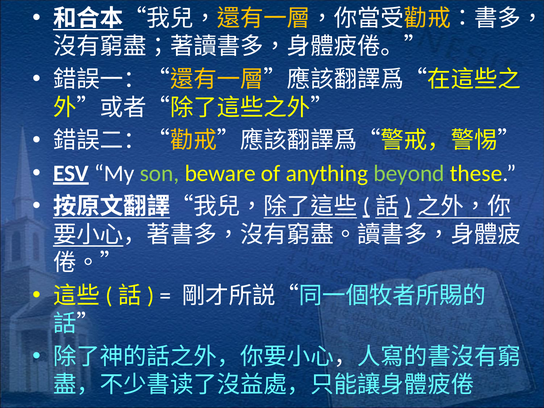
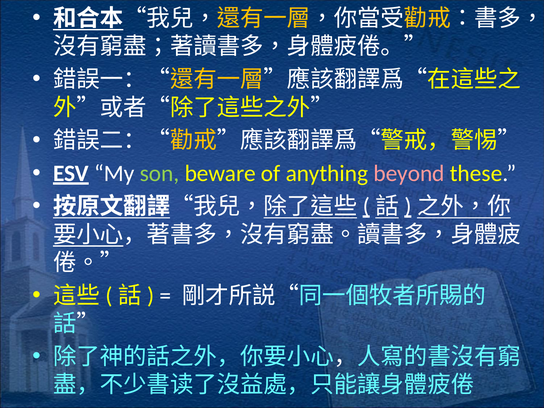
beyond colour: light green -> pink (409, 174)
